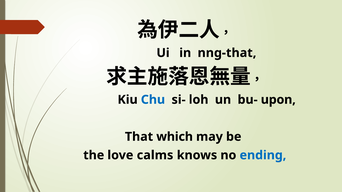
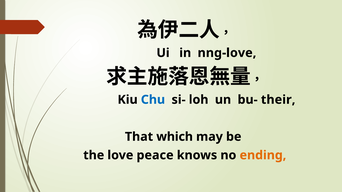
nng-that: nng-that -> nng-love (227, 53)
upon: upon -> their (278, 100)
calms: calms -> peace (155, 155)
ending colour: blue -> orange (263, 155)
